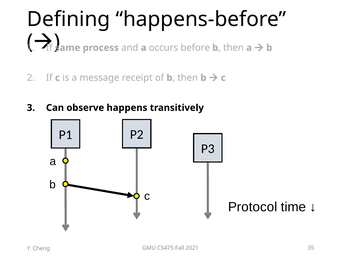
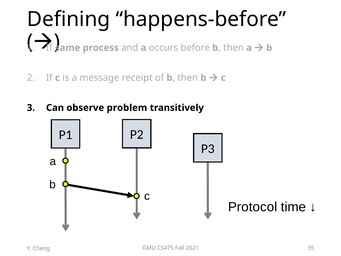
happens: happens -> problem (127, 108)
